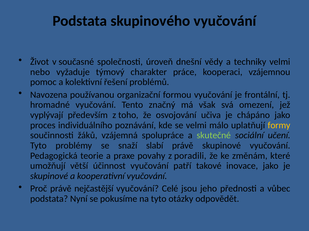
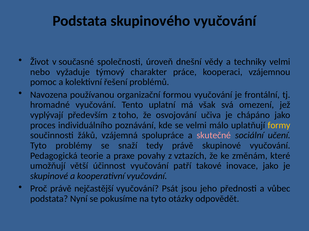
značný: značný -> uplatní (162, 105)
skutečné colour: light green -> pink (214, 136)
slabí: slabí -> tedy (155, 146)
poradili: poradili -> vztazích (190, 156)
Celé: Celé -> Psát (170, 189)
